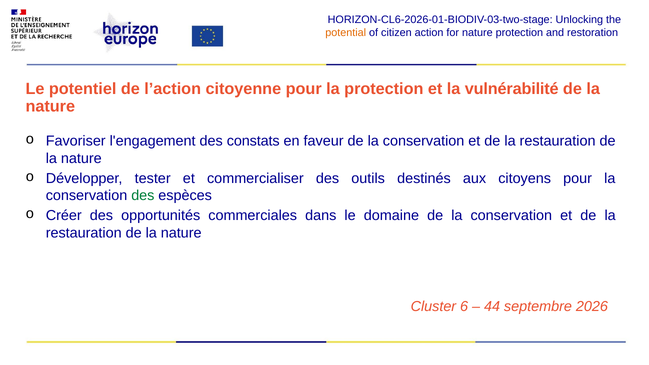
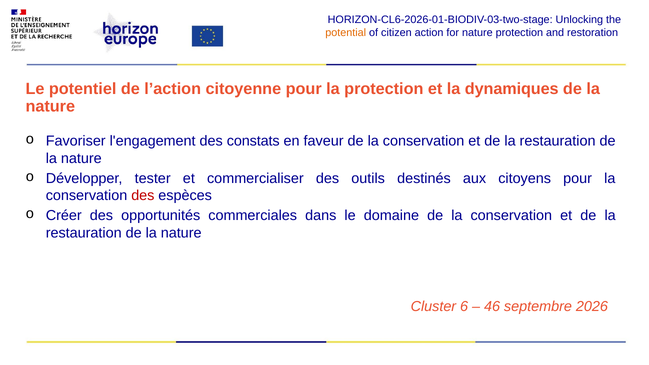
vulnérabilité: vulnérabilité -> dynamiques (512, 89)
des colour: green -> red (143, 196)
44: 44 -> 46 (492, 307)
